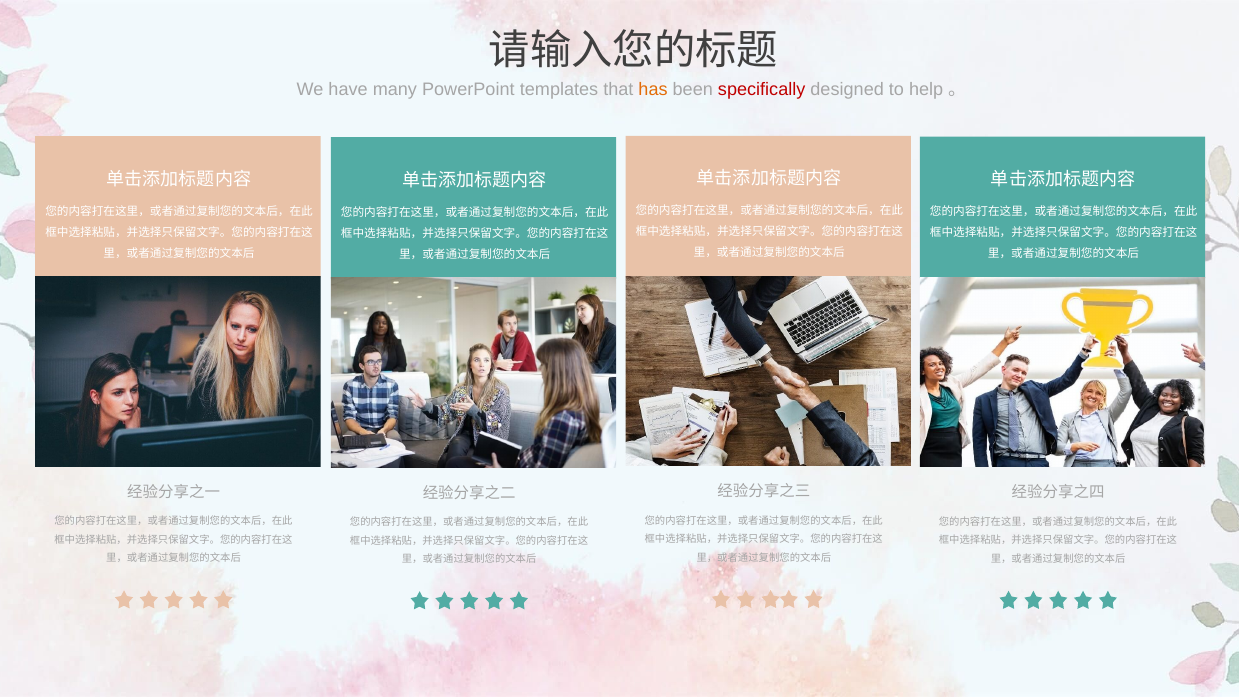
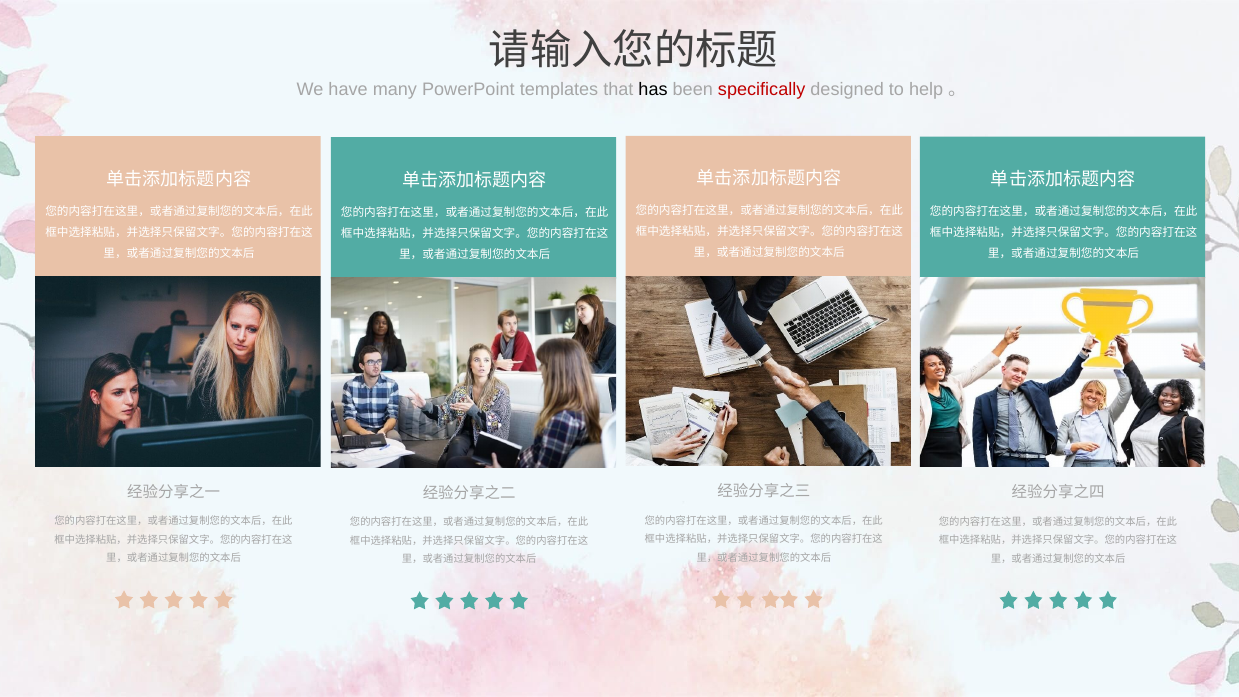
has colour: orange -> black (653, 90)
